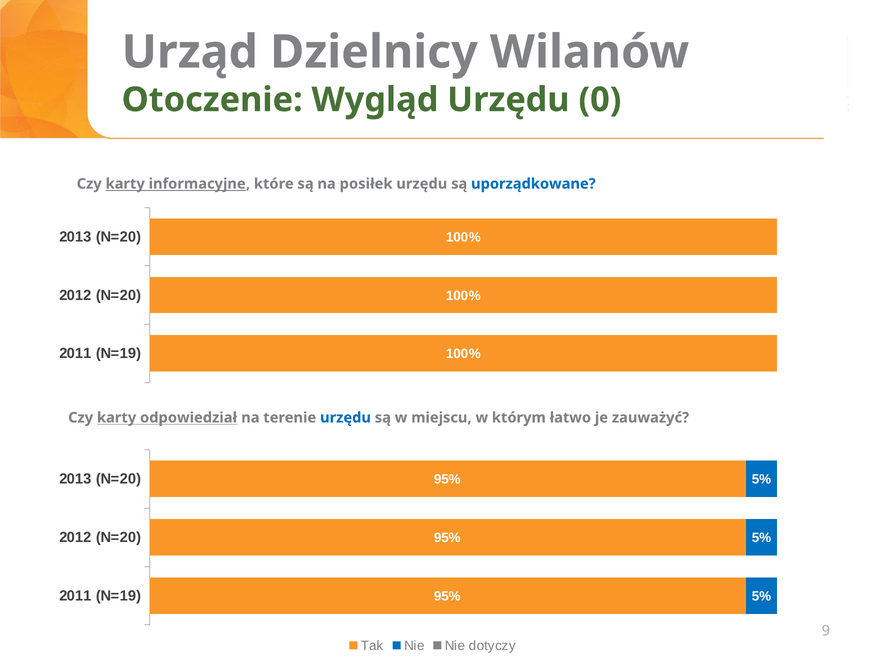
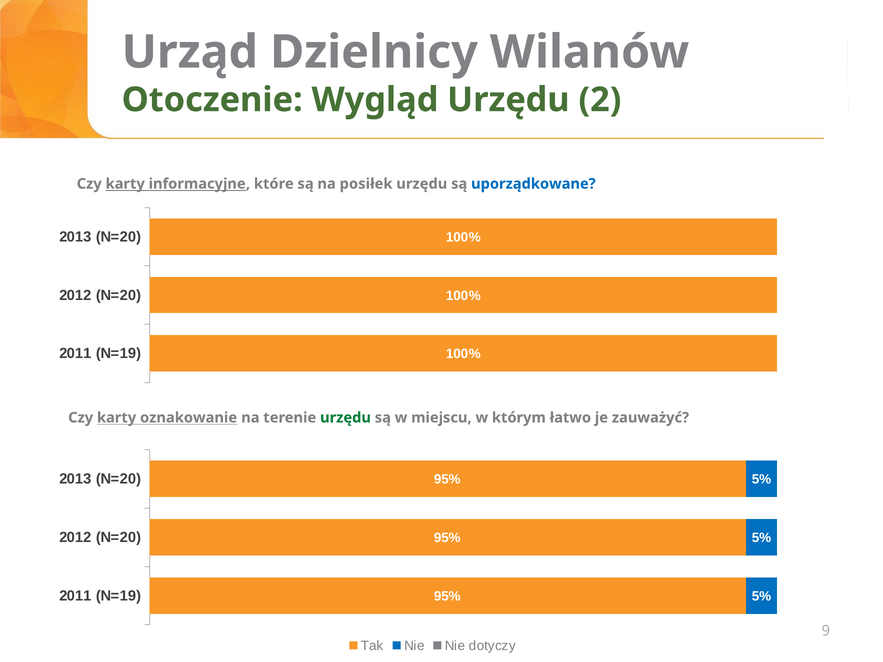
0: 0 -> 2 (600, 100)
odpowiedział: odpowiedział -> oznakowanie (189, 418)
urzędu colour: blue -> green (346, 418)
